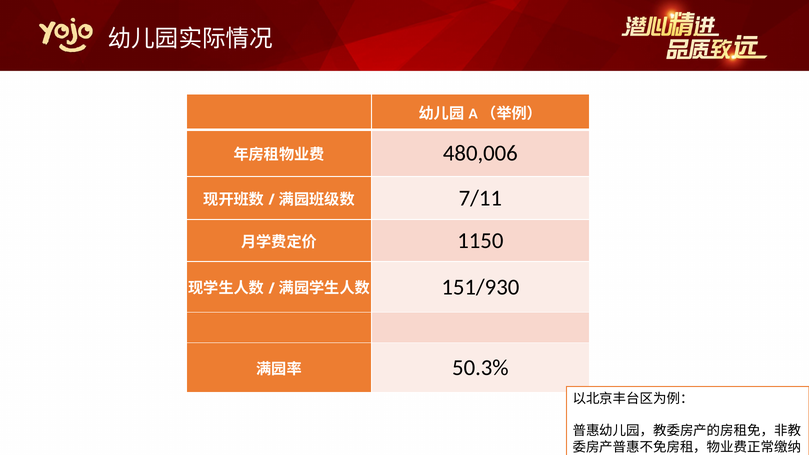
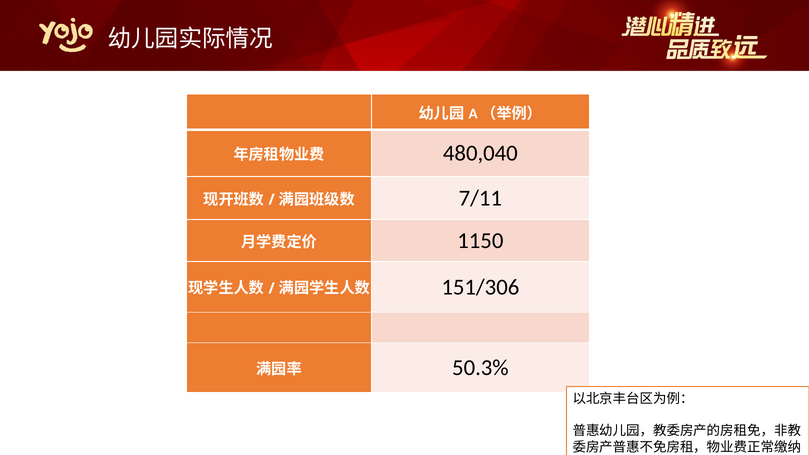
480,006: 480,006 -> 480,040 (480, 153)
151/930: 151/930 -> 151/306 (480, 287)
